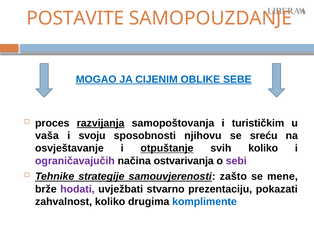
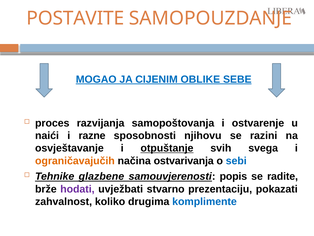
razvijanja underline: present -> none (101, 123)
turističkim: turističkim -> ostvarenje (258, 123)
vaša: vaša -> naići (47, 135)
svoju: svoju -> razne (92, 135)
sreću: sreću -> razini (264, 135)
svih koliko: koliko -> svega (263, 148)
ograničavajučih colour: purple -> orange (75, 161)
sebi colour: purple -> blue (236, 161)
strategije: strategije -> glazbene (101, 176)
zašto: zašto -> popis (233, 176)
mene: mene -> radite (283, 176)
